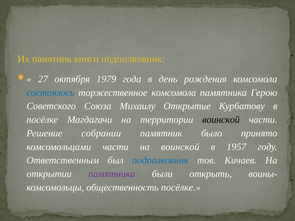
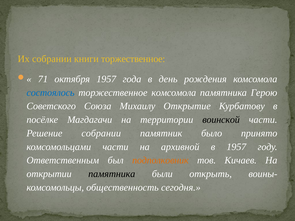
Их памятник: памятник -> собрании (52, 59)
книги подполковник: подполковник -> торжественное (133, 59)
27: 27 -> 71 (43, 79)
октября 1979: 1979 -> 1957 (106, 79)
на воинской: воинской -> архивной (180, 147)
подполковник colour: blue -> orange (160, 160)
памятника colour: purple -> black (112, 174)
общественность посёлке: посёлке -> сегодня (181, 188)
